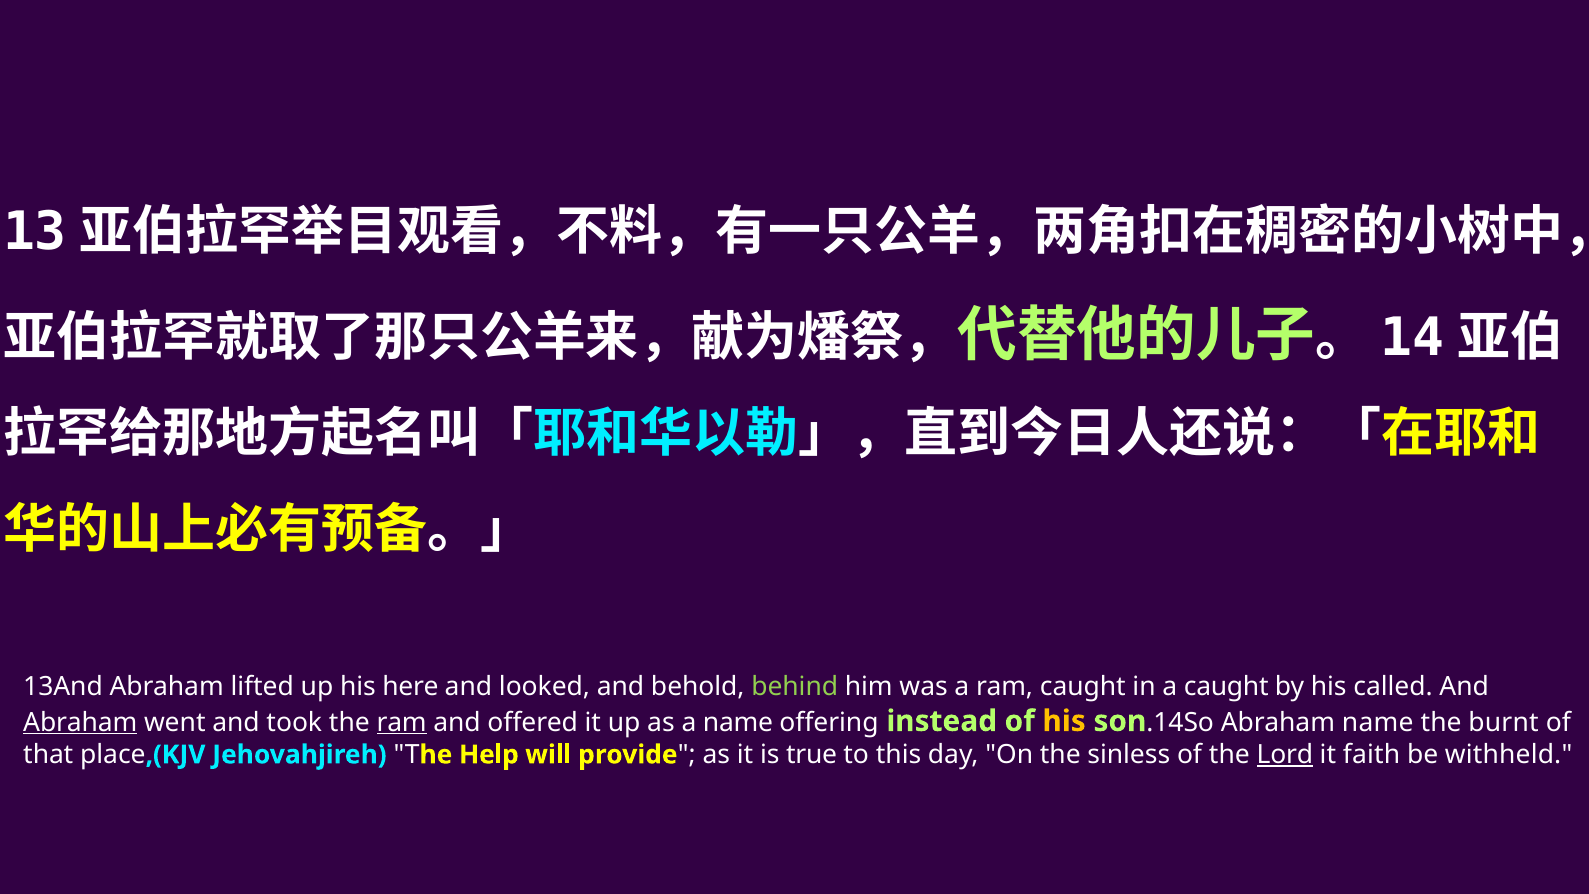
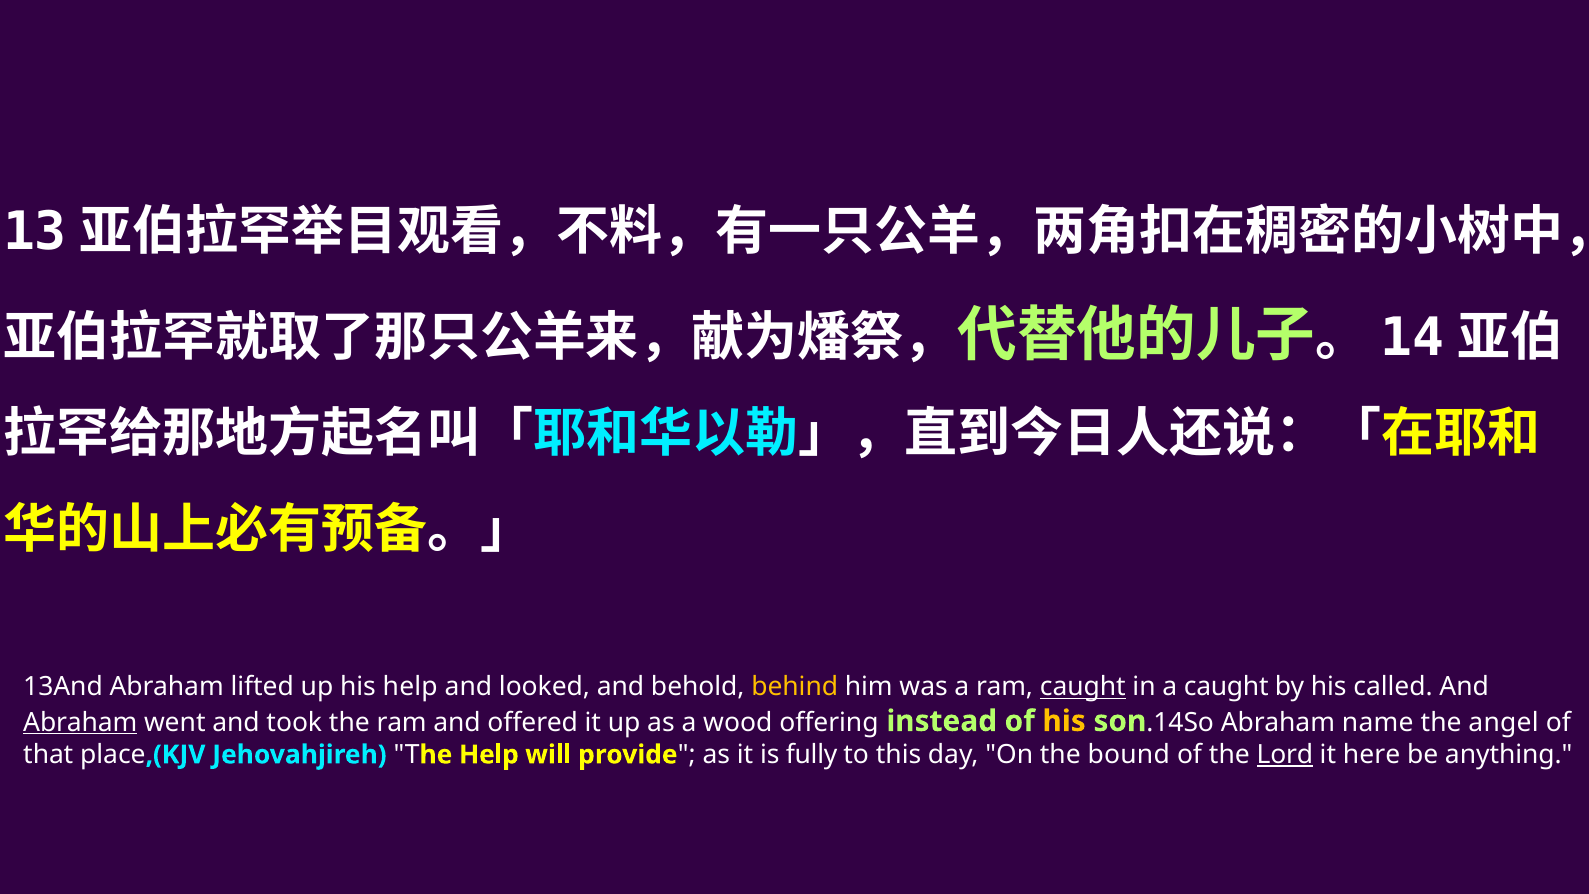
his here: here -> help (410, 687)
behind colour: light green -> yellow (795, 687)
caught underline: none -> present (1083, 687)
ram underline: present -> none (402, 722)
a name: name -> wood (738, 722)
burnt: burnt -> angel (1504, 722)
true: true -> fully (812, 755)
sinless: sinless -> bound (1129, 755)
faith: faith -> here (1372, 755)
withheld: withheld -> anything (1509, 755)
